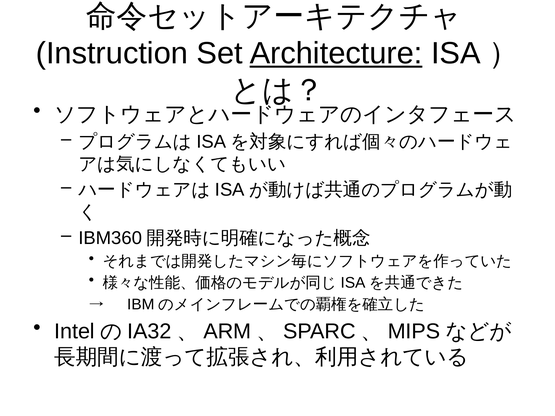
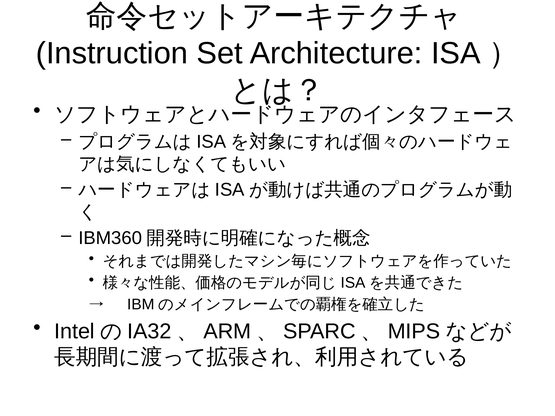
Architecture underline: present -> none (336, 53)
